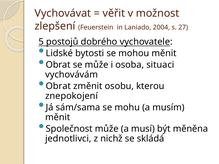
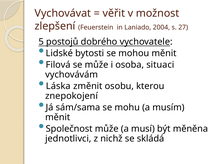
Obrat: Obrat -> Filová (58, 65)
Obrat: Obrat -> Láska (58, 86)
